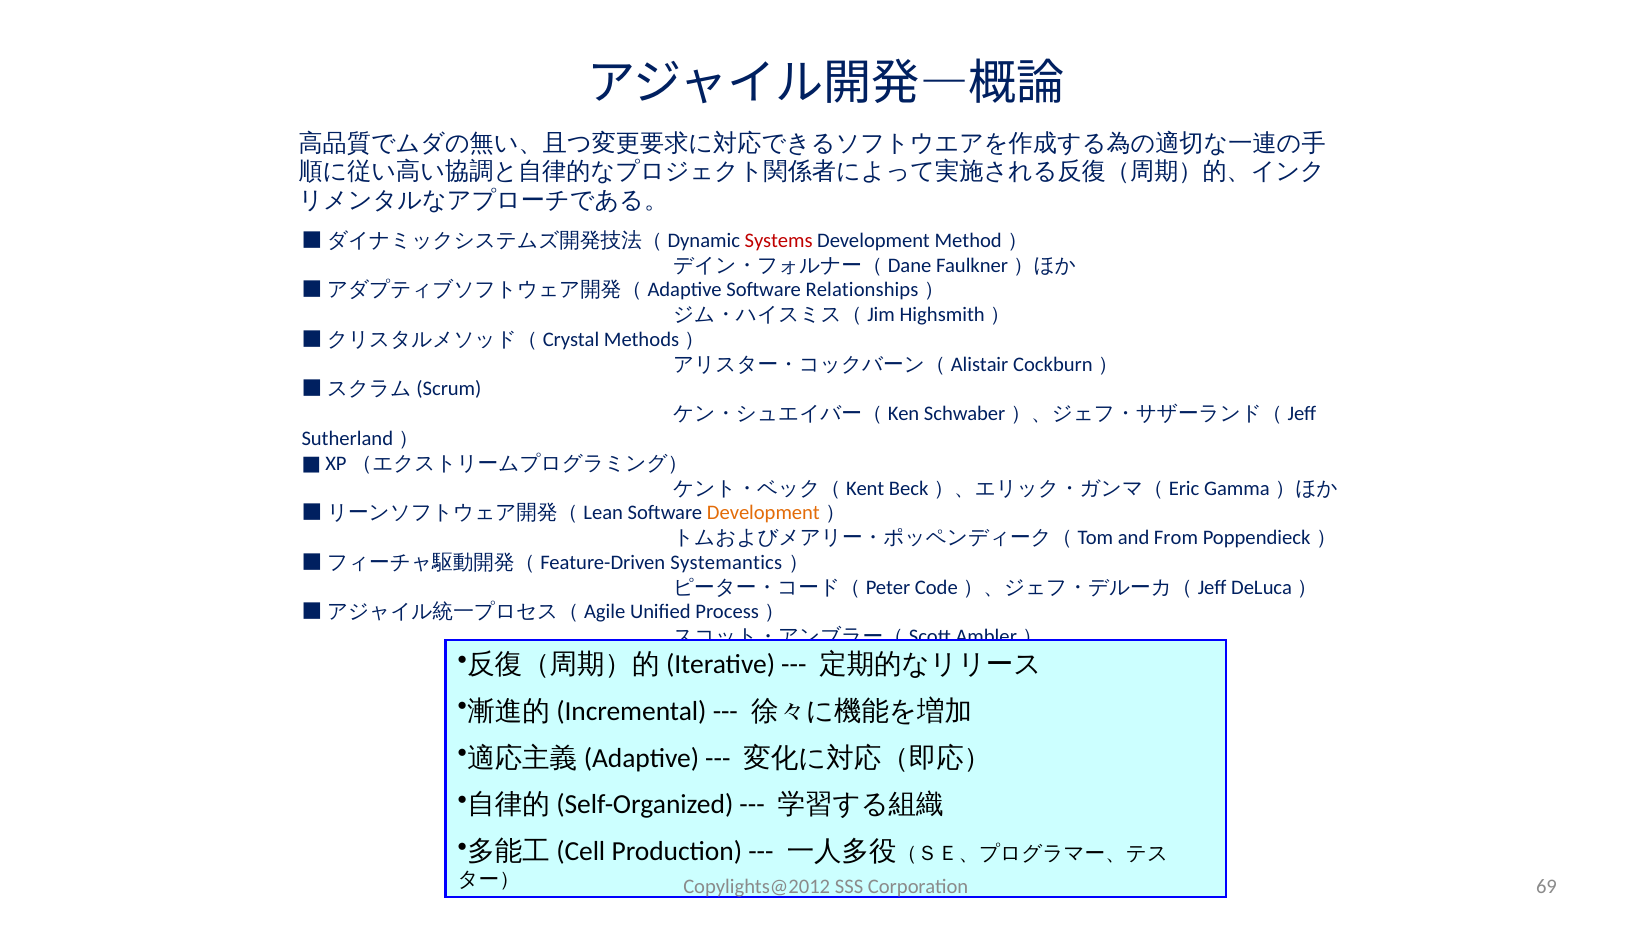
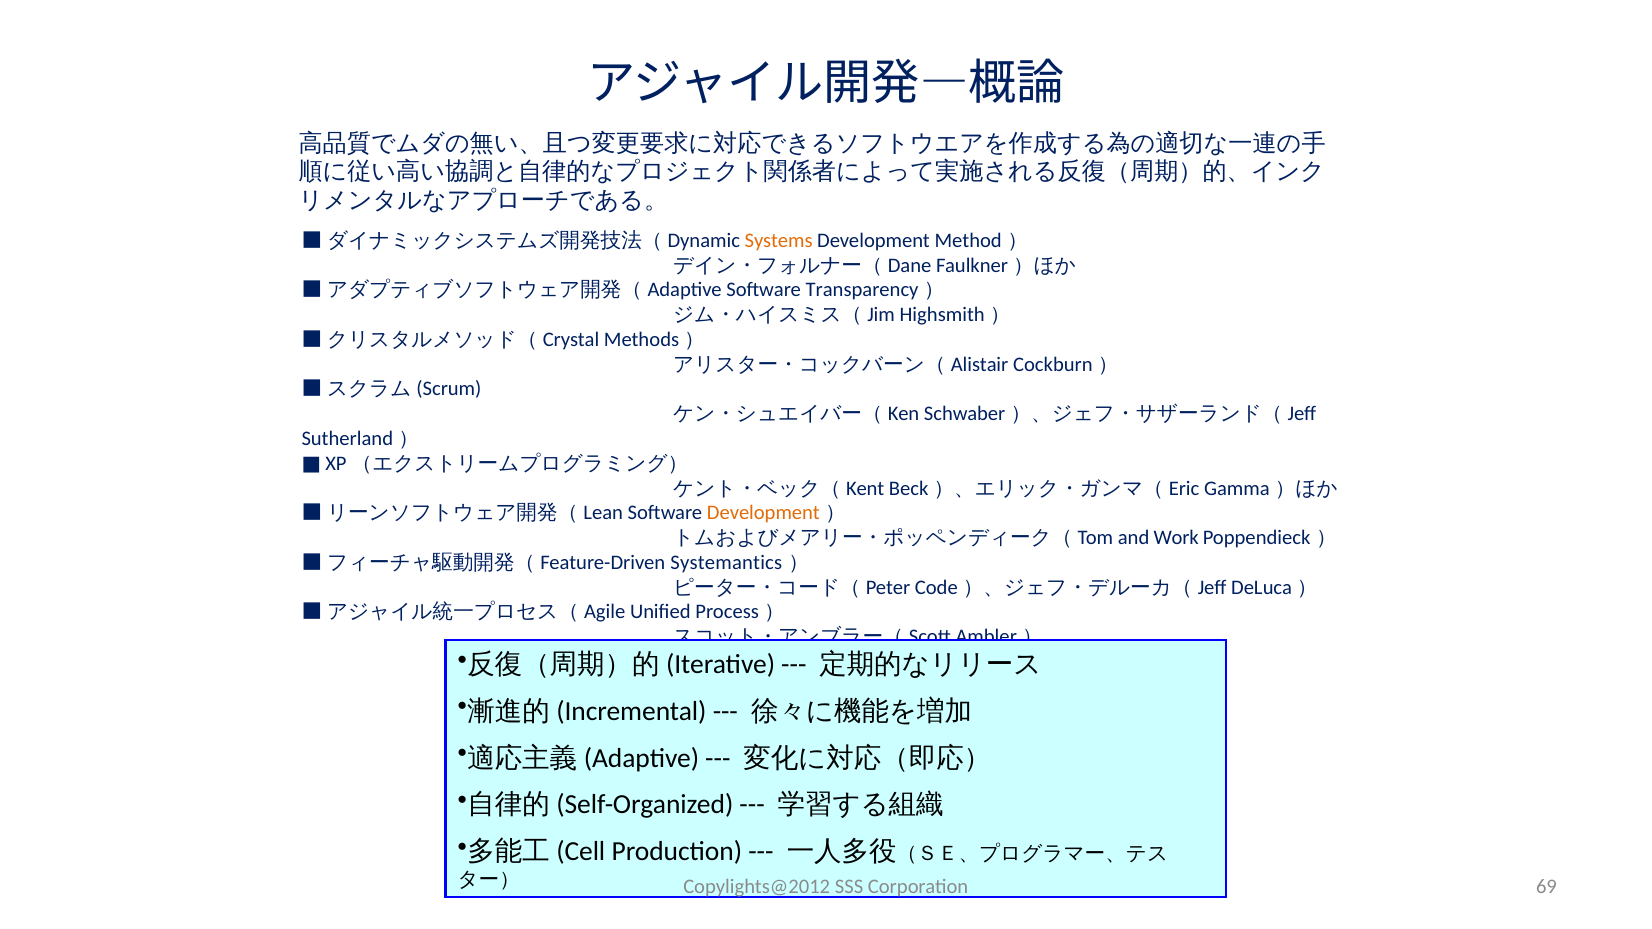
Systems colour: red -> orange (779, 241)
Relationships: Relationships -> Transparency (862, 290)
From: From -> Work (1176, 538)
